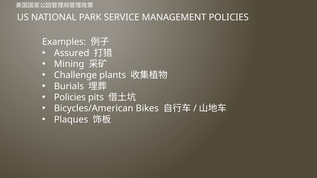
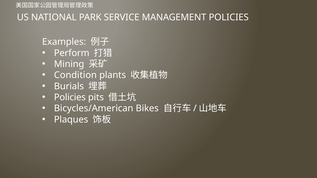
Assured: Assured -> Perform (72, 53)
Challenge: Challenge -> Condition (75, 75)
